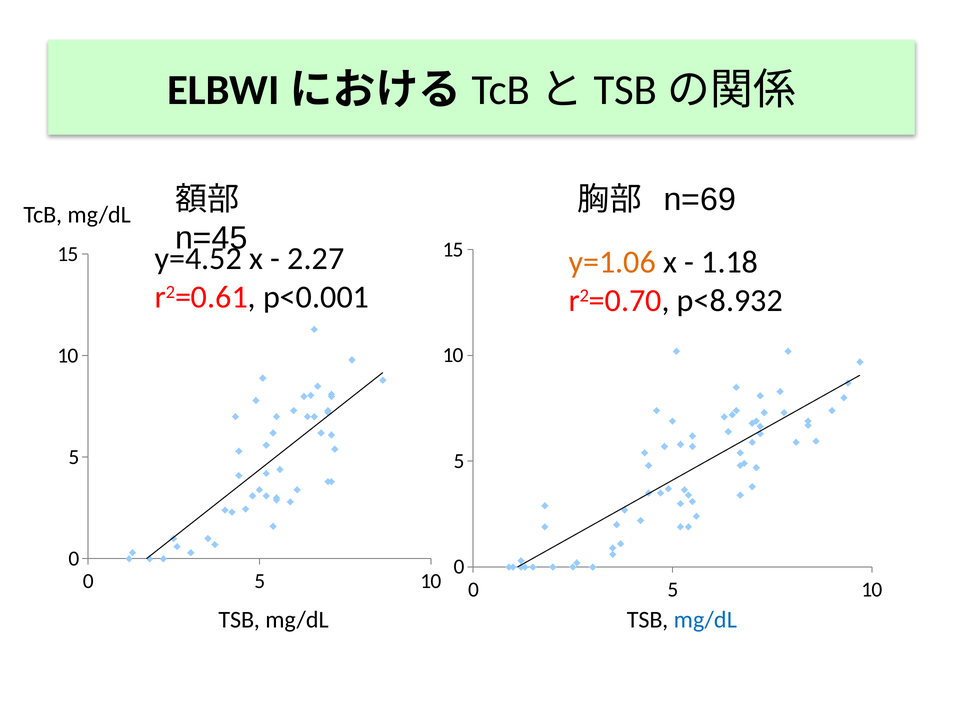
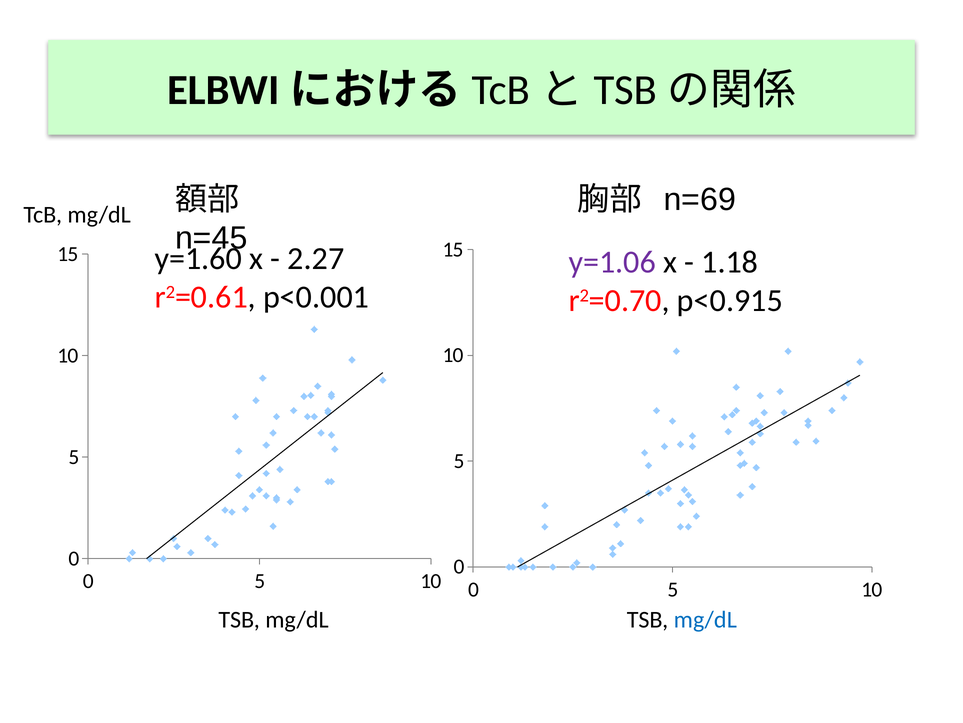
y=1.06 colour: orange -> purple (612, 262)
y=4.52: y=4.52 -> y=1.60 (198, 259)
p<8.932: p<8.932 -> p<0.915 (730, 300)
